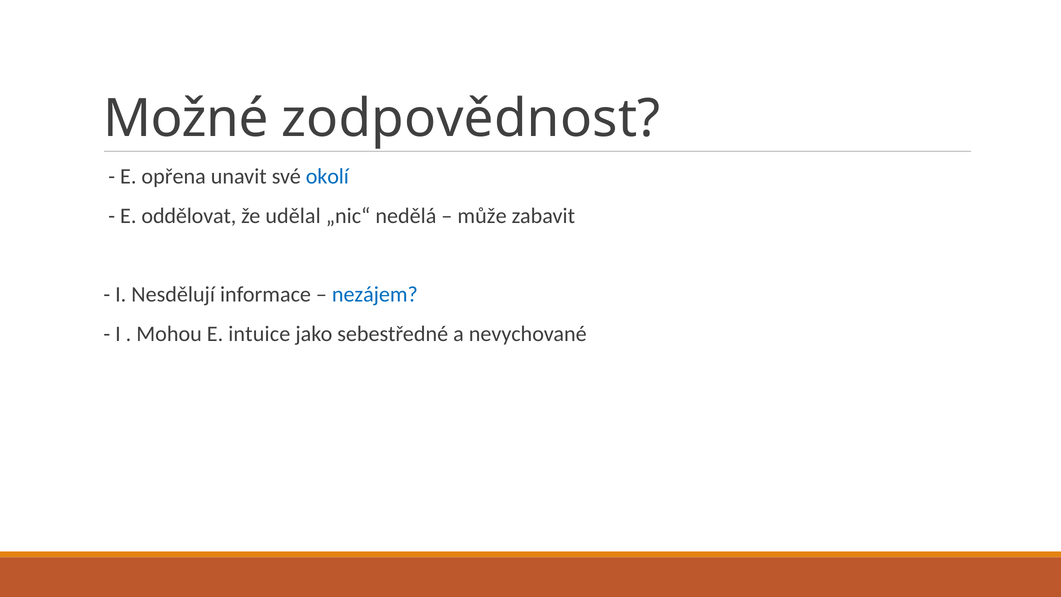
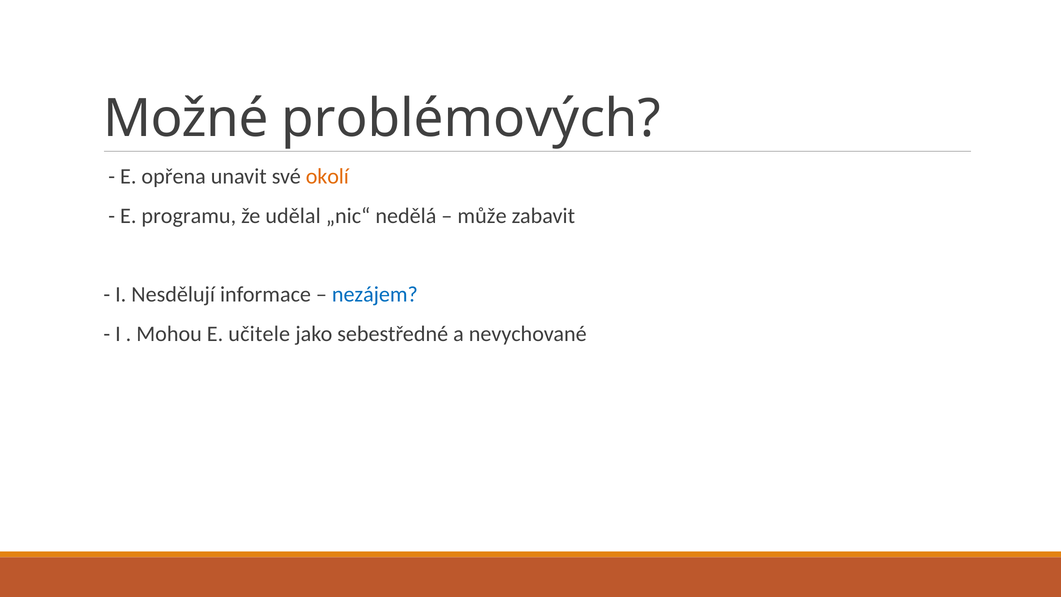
zodpovědnost: zodpovědnost -> problémových (471, 119)
okolí colour: blue -> orange (327, 176)
oddělovat: oddělovat -> programu (189, 216)
intuice: intuice -> učitele (259, 334)
